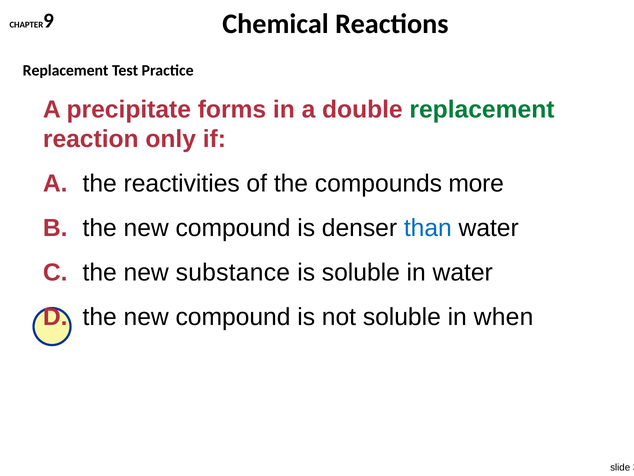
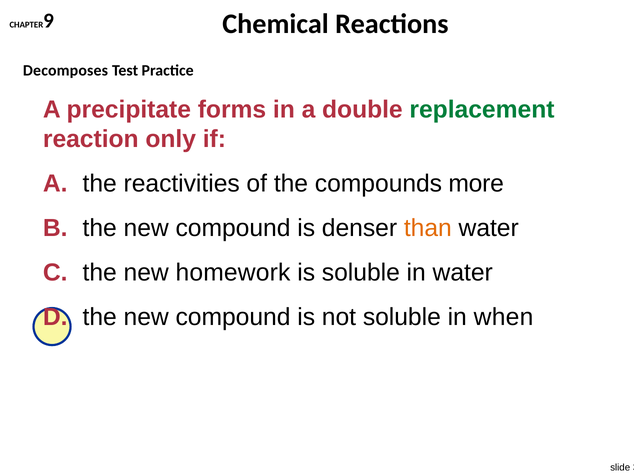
Replacement: Replacement -> Decomposes (65, 70)
than colour: blue -> orange (428, 228)
substance: substance -> homework (233, 272)
